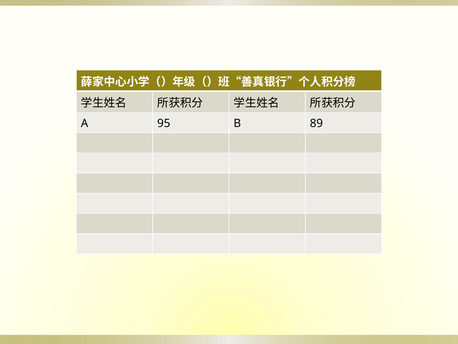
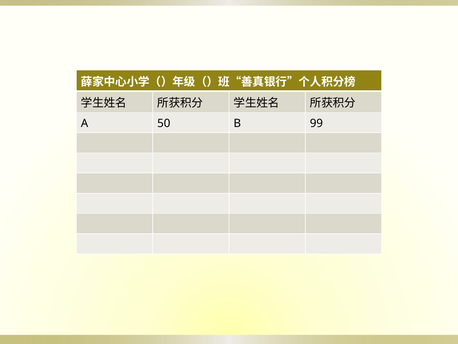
95: 95 -> 50 (164, 123)
89: 89 -> 99 (316, 123)
